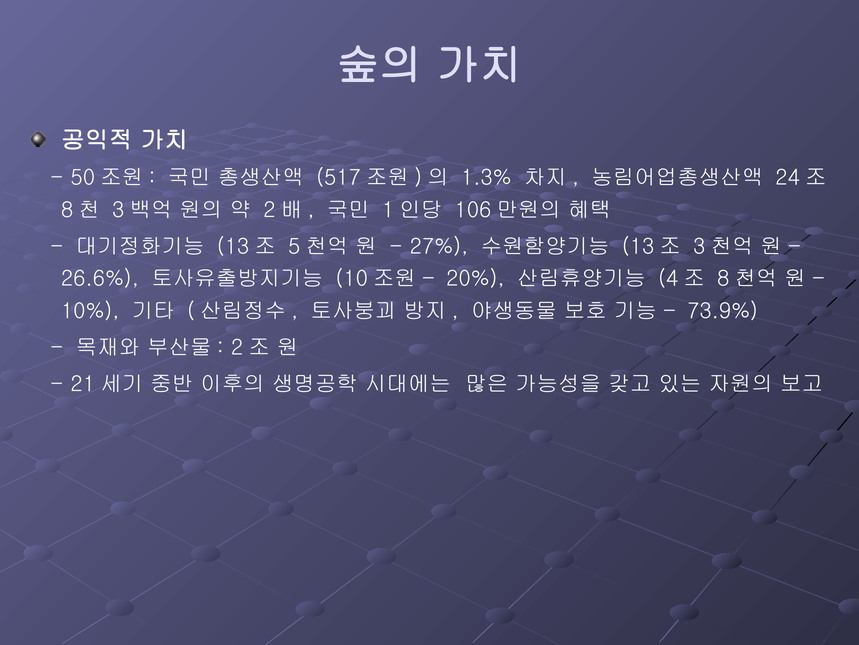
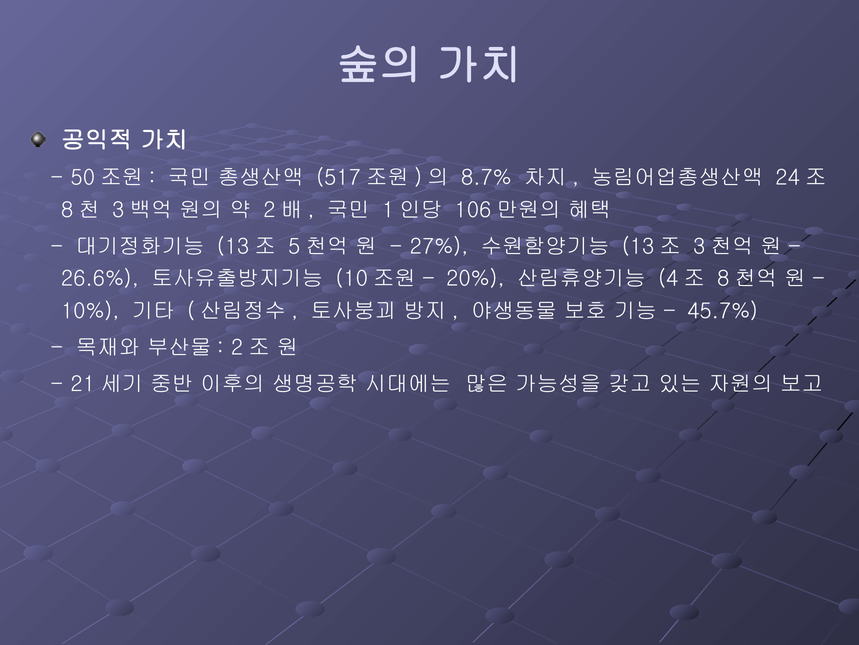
1.3%: 1.3% -> 8.7% (486, 178)
73.9%: 73.9% -> 45.7% (723, 311)
